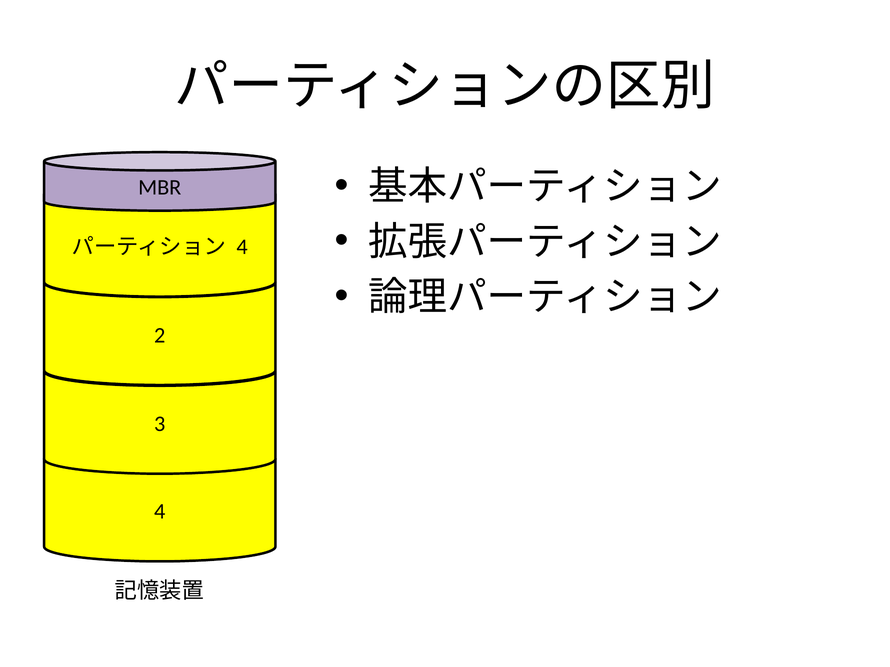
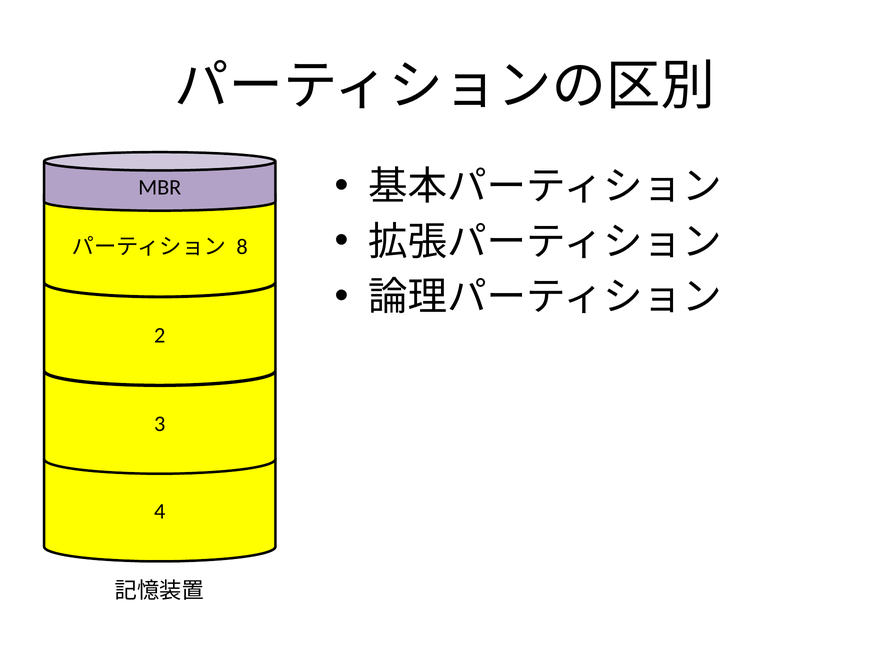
4: 4 -> 8 (242, 247)
